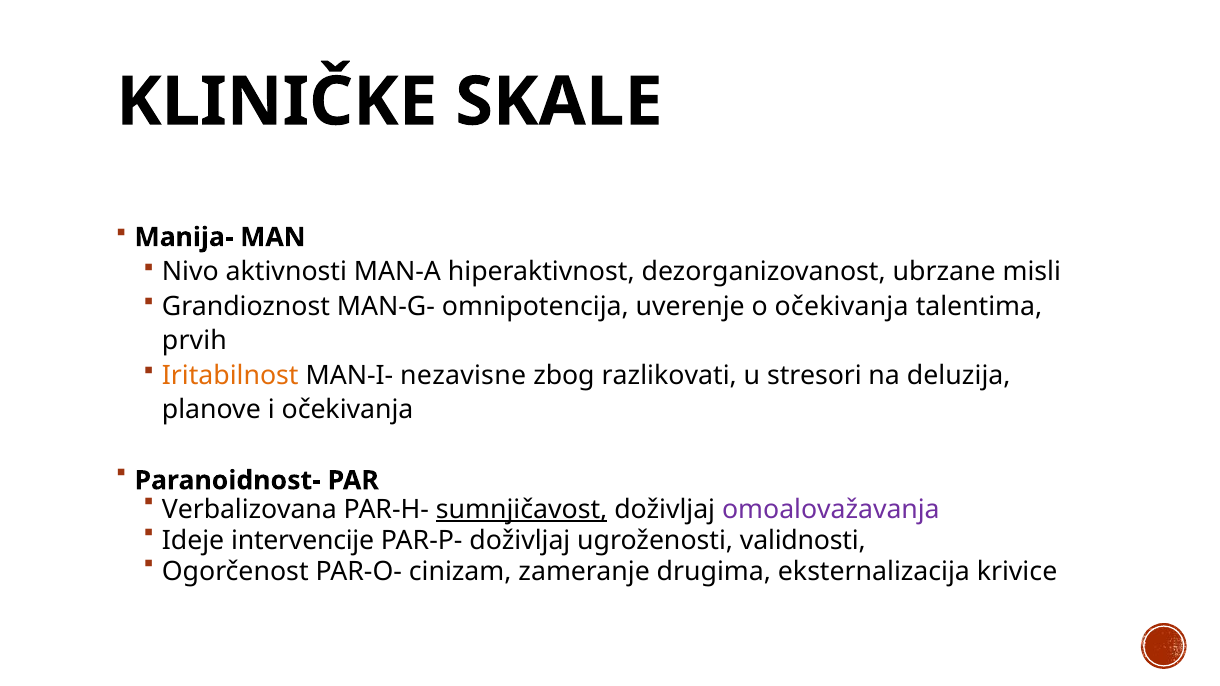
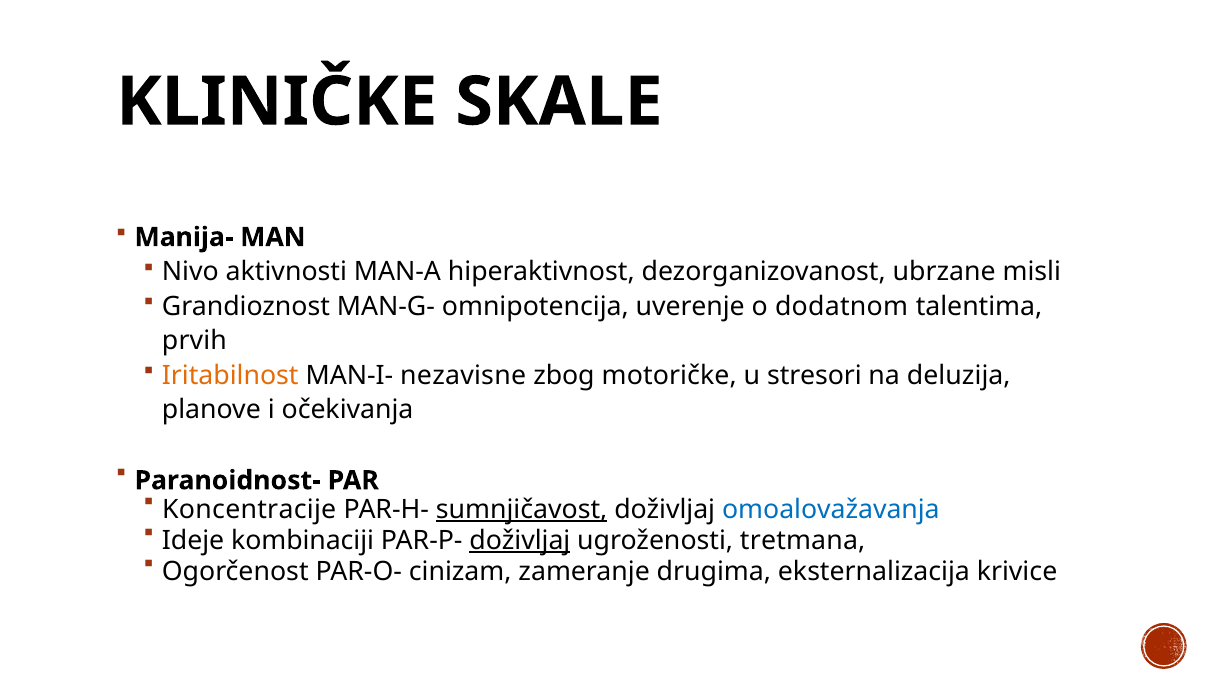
o očekivanja: očekivanja -> dodatnom (842, 306)
razlikovati: razlikovati -> motoričke (669, 376)
Verbalizovana: Verbalizovana -> Koncentracije (249, 509)
omoalovažavanja colour: purple -> blue (831, 509)
intervencije: intervencije -> kombinaciji (303, 541)
doživljaj underline: none -> present (520, 541)
validnosti: validnosti -> tretmana (803, 541)
